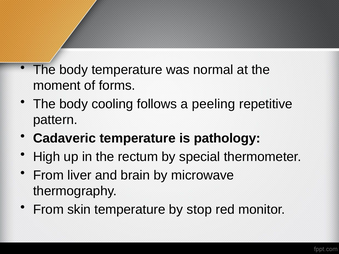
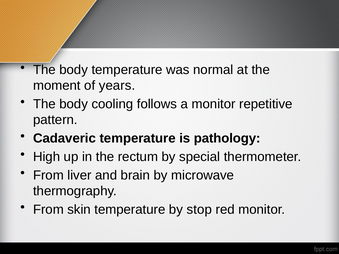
forms: forms -> years (117, 86)
a peeling: peeling -> monitor (214, 104)
